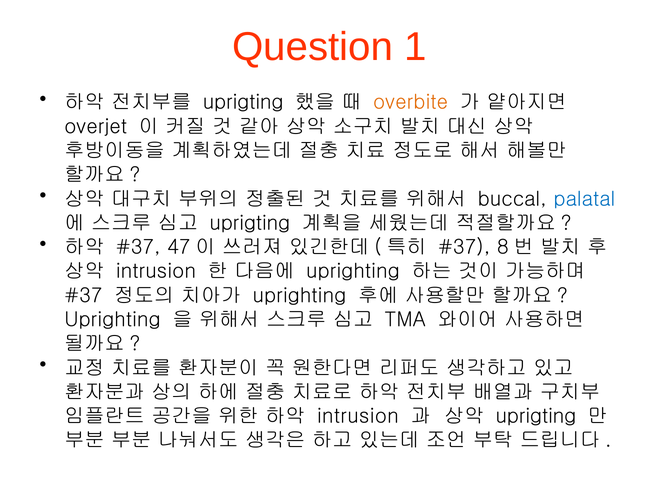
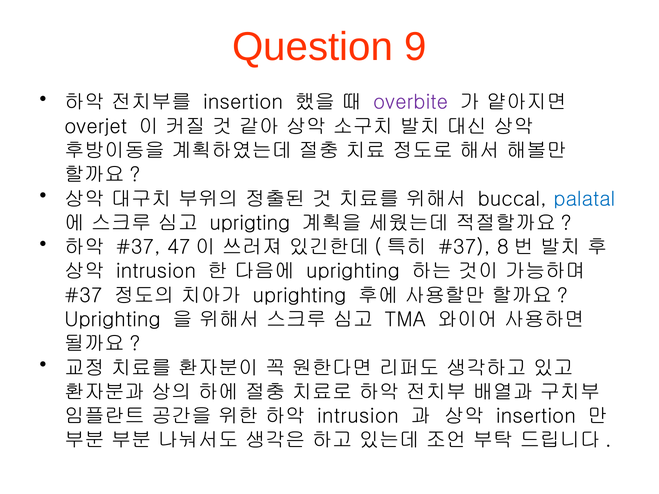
1: 1 -> 9 (415, 47)
uprigting: uprigting -> insertion (243, 102)
overbite colour: orange -> purple (411, 102)
uprigting: uprigting -> insertion (536, 416)
